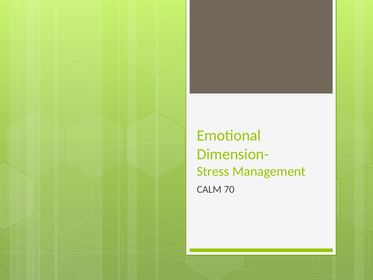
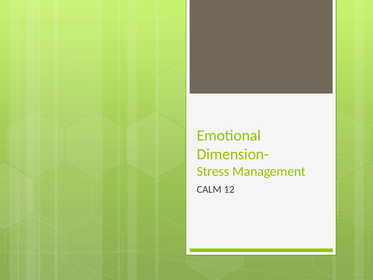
70: 70 -> 12 (229, 189)
